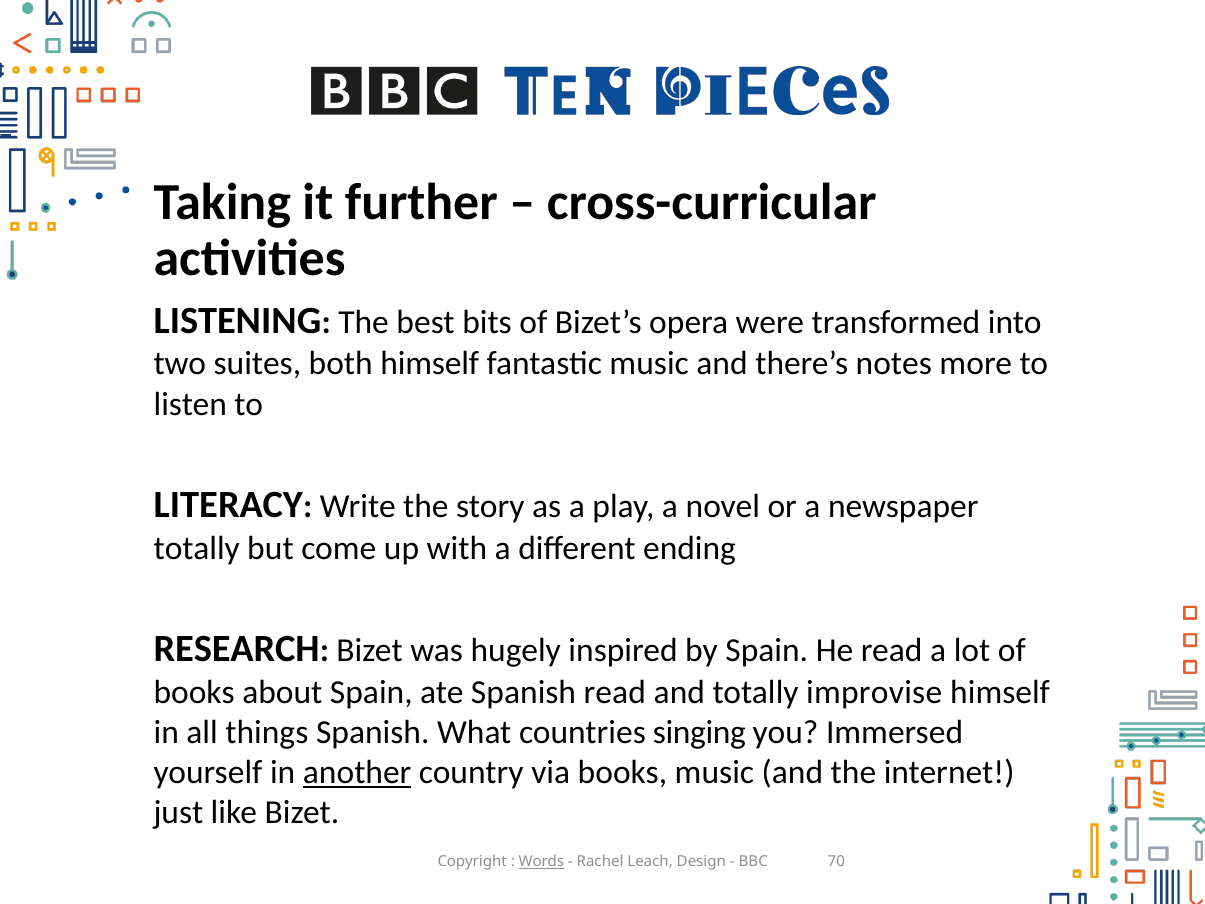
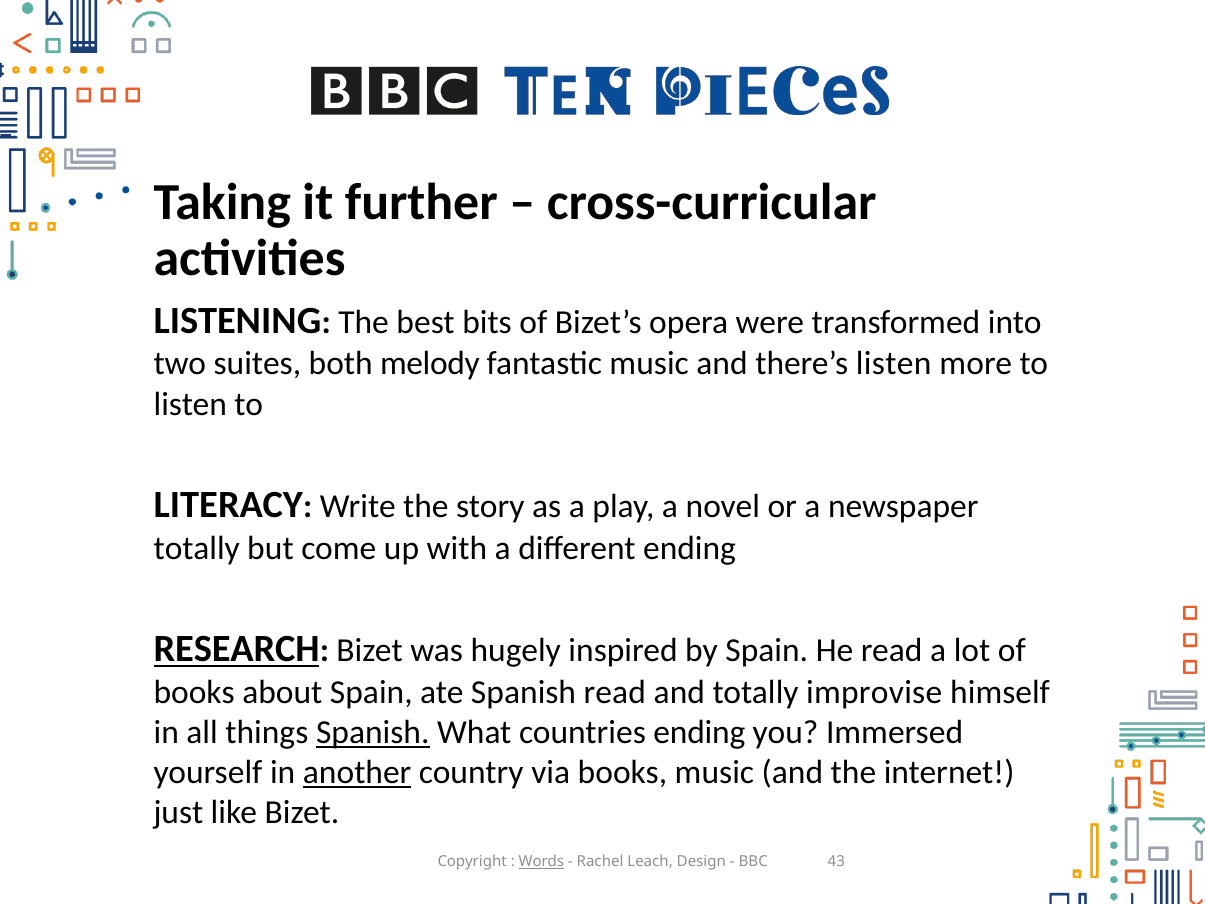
both himself: himself -> melody (430, 364)
there’s notes: notes -> listen (894, 364)
RESEARCH underline: none -> present (237, 649)
Spanish underline: none -> present (373, 732)
countries singing: singing -> ending (699, 732)
70: 70 -> 43 (836, 862)
